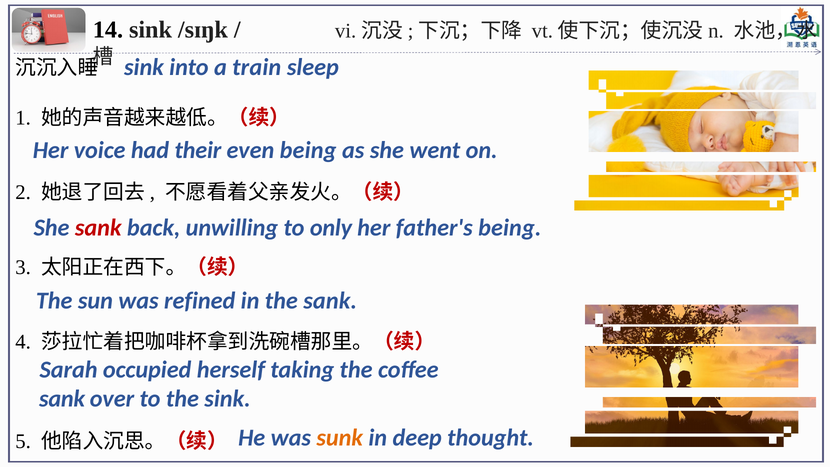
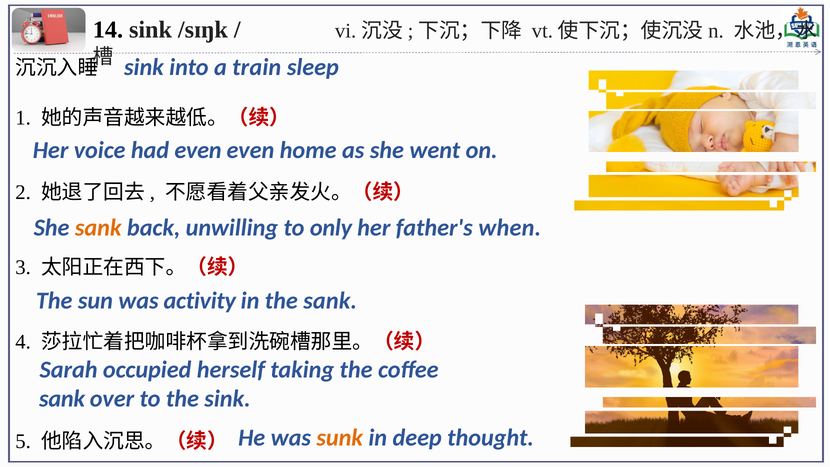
had their: their -> even (198, 150)
even being: being -> home (308, 150)
sank colour: red -> orange (98, 228)
father's being: being -> when (510, 228)
refined: refined -> activity (200, 301)
